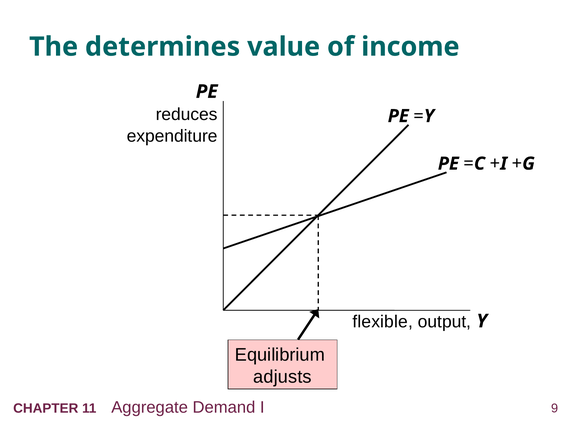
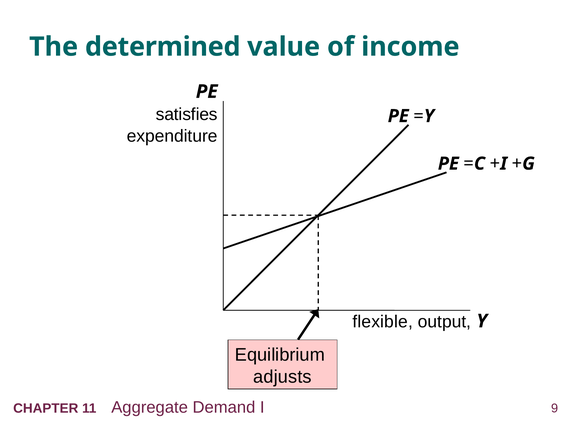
determines: determines -> determined (163, 47)
reduces: reduces -> satisfies (187, 114)
